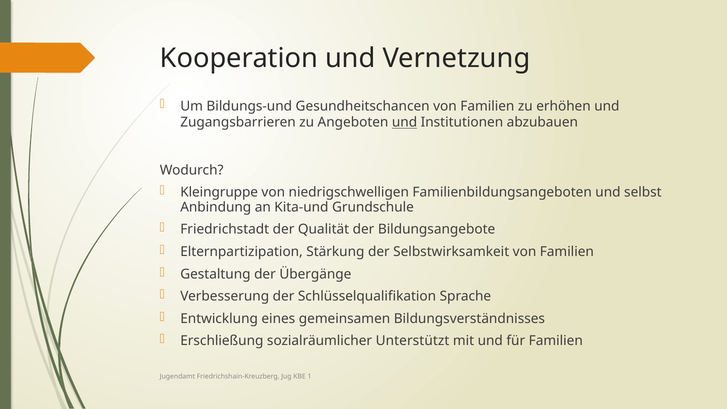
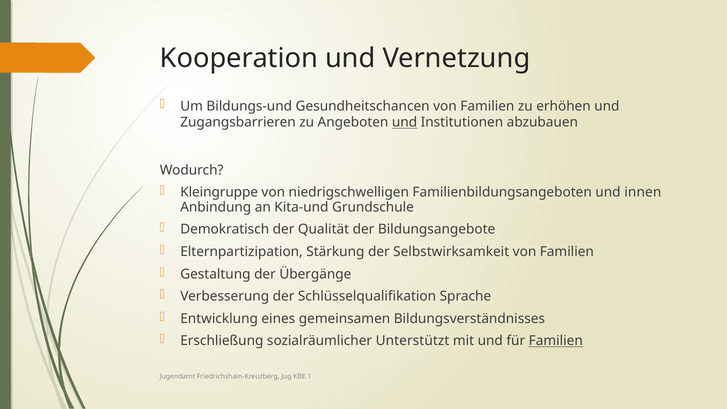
selbst: selbst -> innen (643, 192)
Friedrichstadt: Friedrichstadt -> Demokratisch (225, 229)
Familien underline: none -> present (556, 341)
